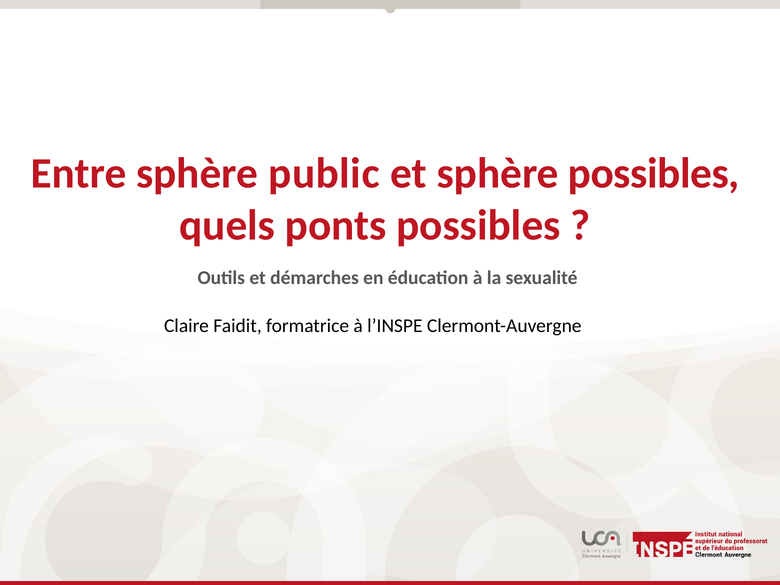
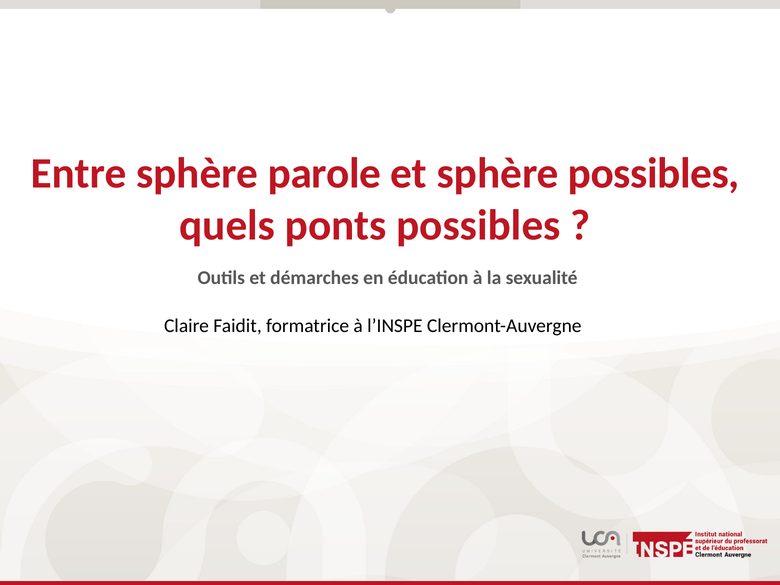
public: public -> parole (324, 173)
